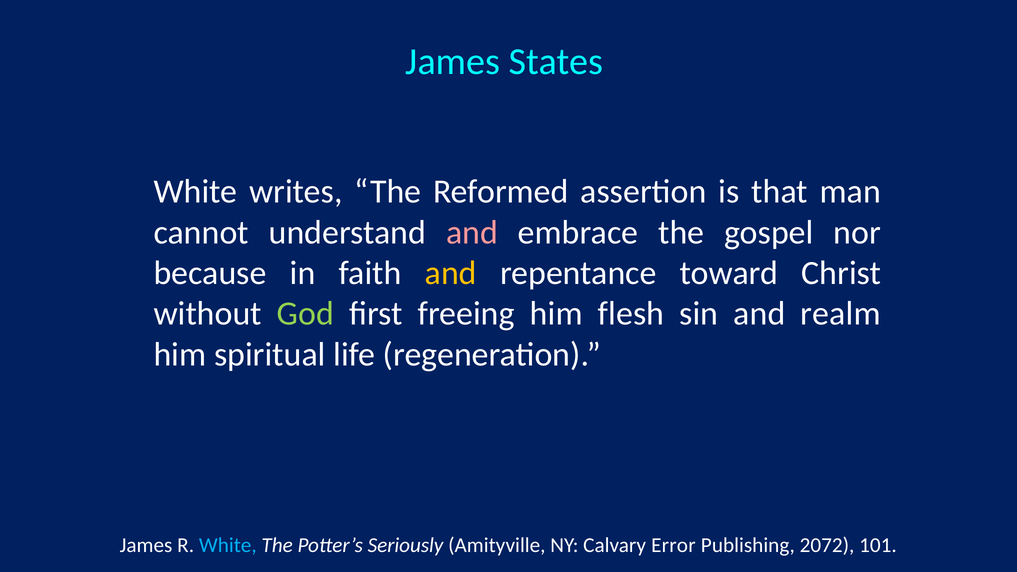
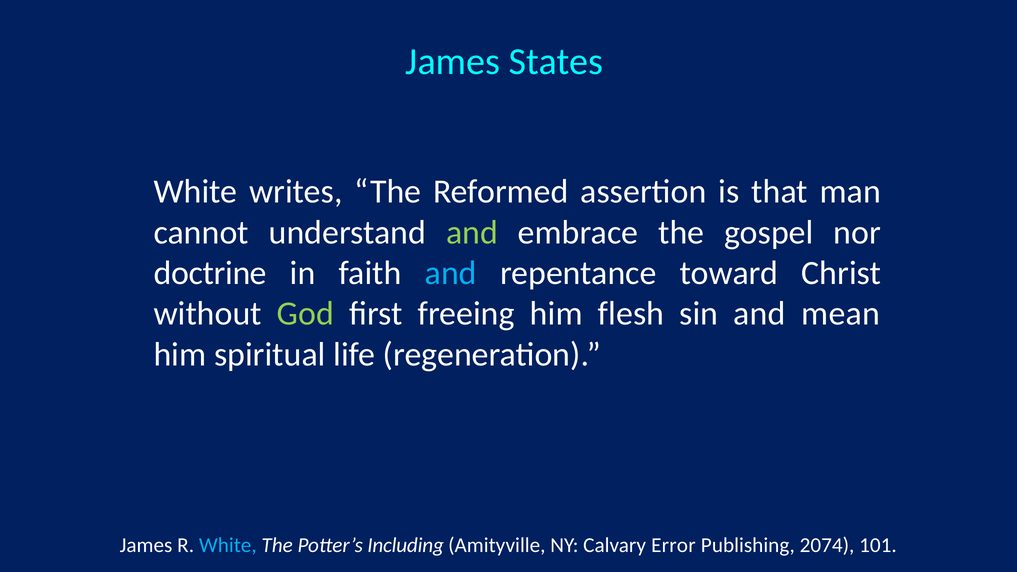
and colour: pink -> light green (472, 232)
because: because -> doctrine (210, 273)
and colour: yellow -> light blue (451, 273)
realm: realm -> mean (841, 314)
Seriously: Seriously -> Including (406, 546)
2072: 2072 -> 2074 (827, 546)
